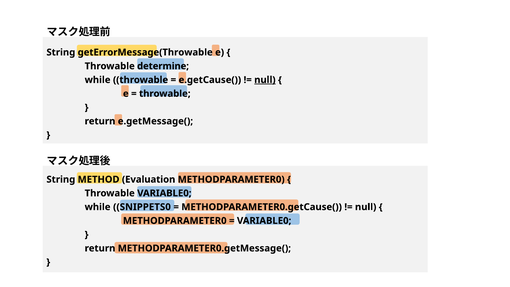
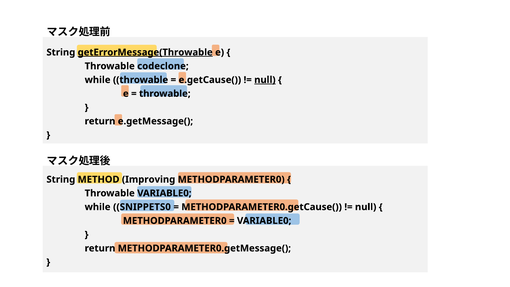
getErrorMessage(Throwable underline: none -> present (145, 52)
determine: determine -> codeclone (163, 66)
Evaluation: Evaluation -> Improving (149, 179)
